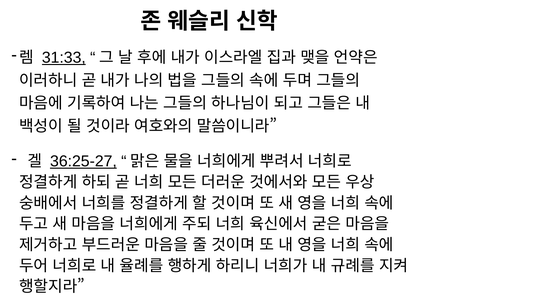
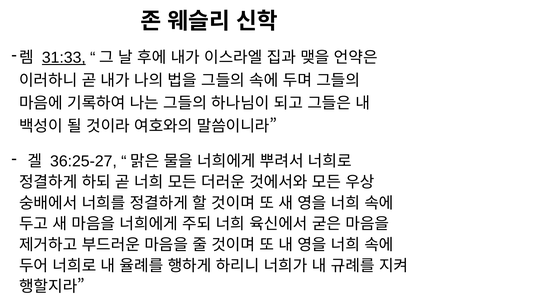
36:25-27 underline: present -> none (83, 162)
